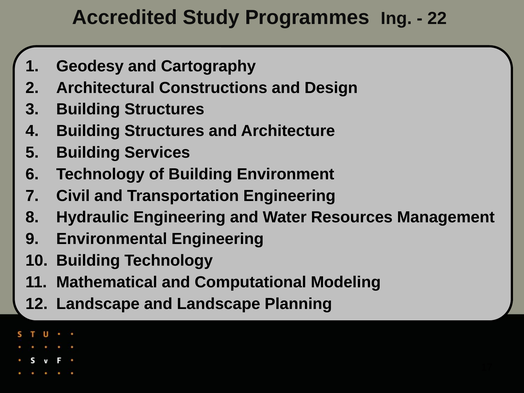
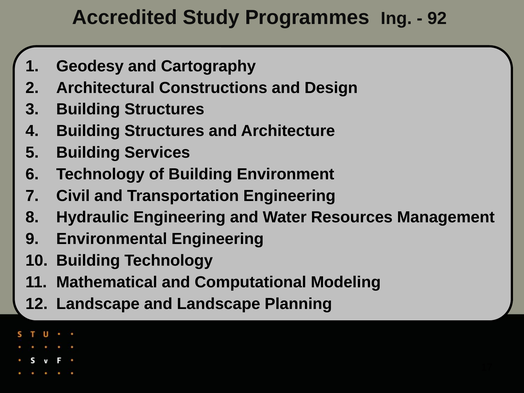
22: 22 -> 92 (437, 18)
